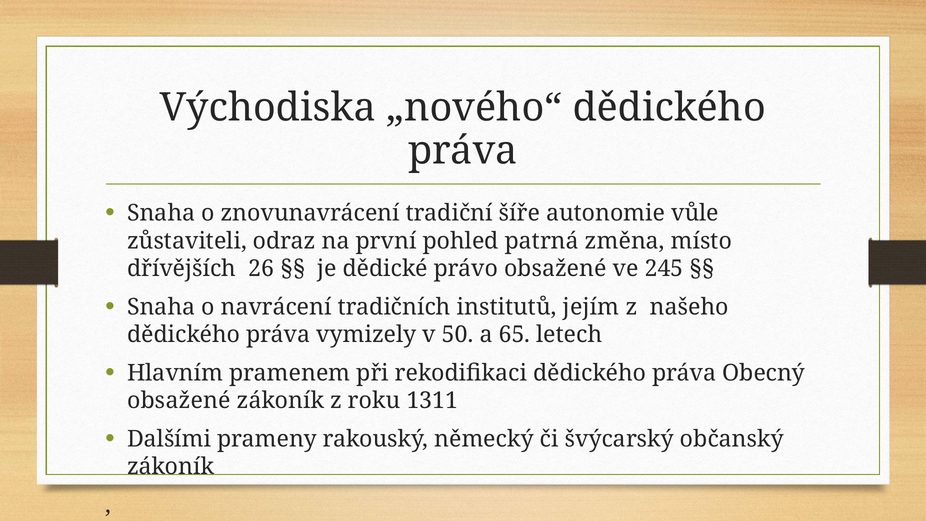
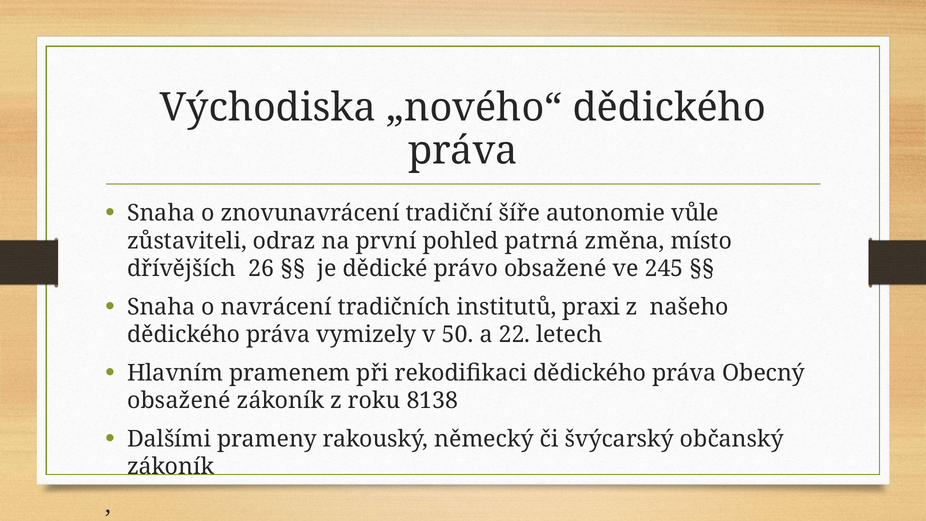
jejím: jejím -> praxi (591, 307)
65: 65 -> 22 (514, 335)
1311: 1311 -> 8138 (432, 401)
